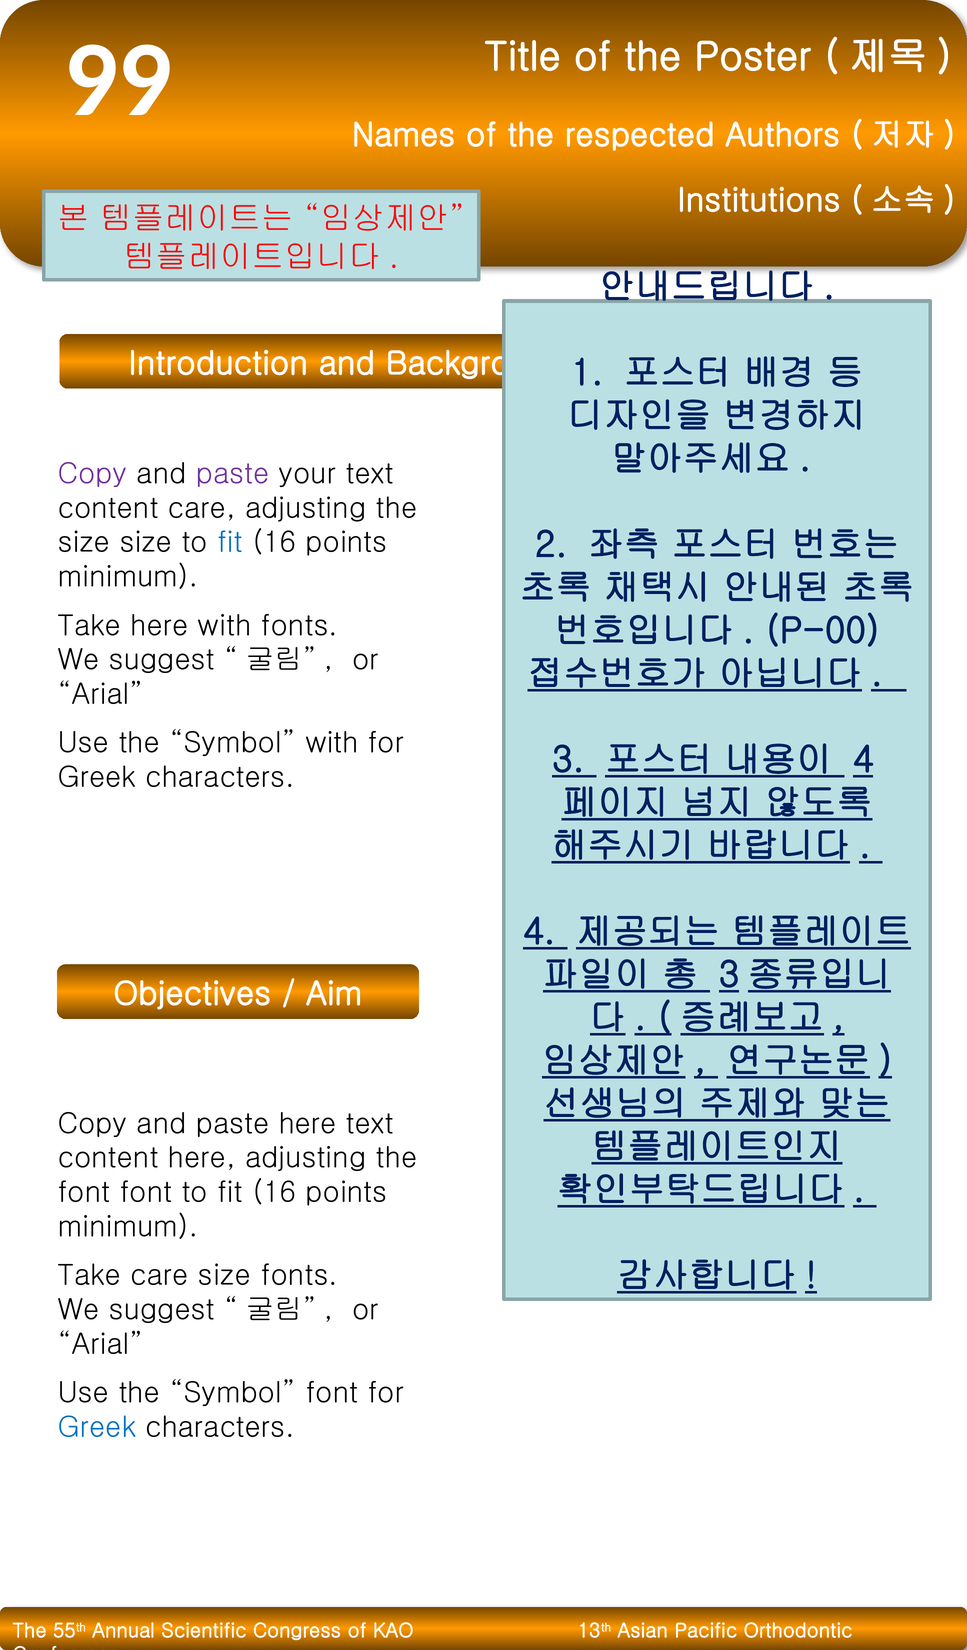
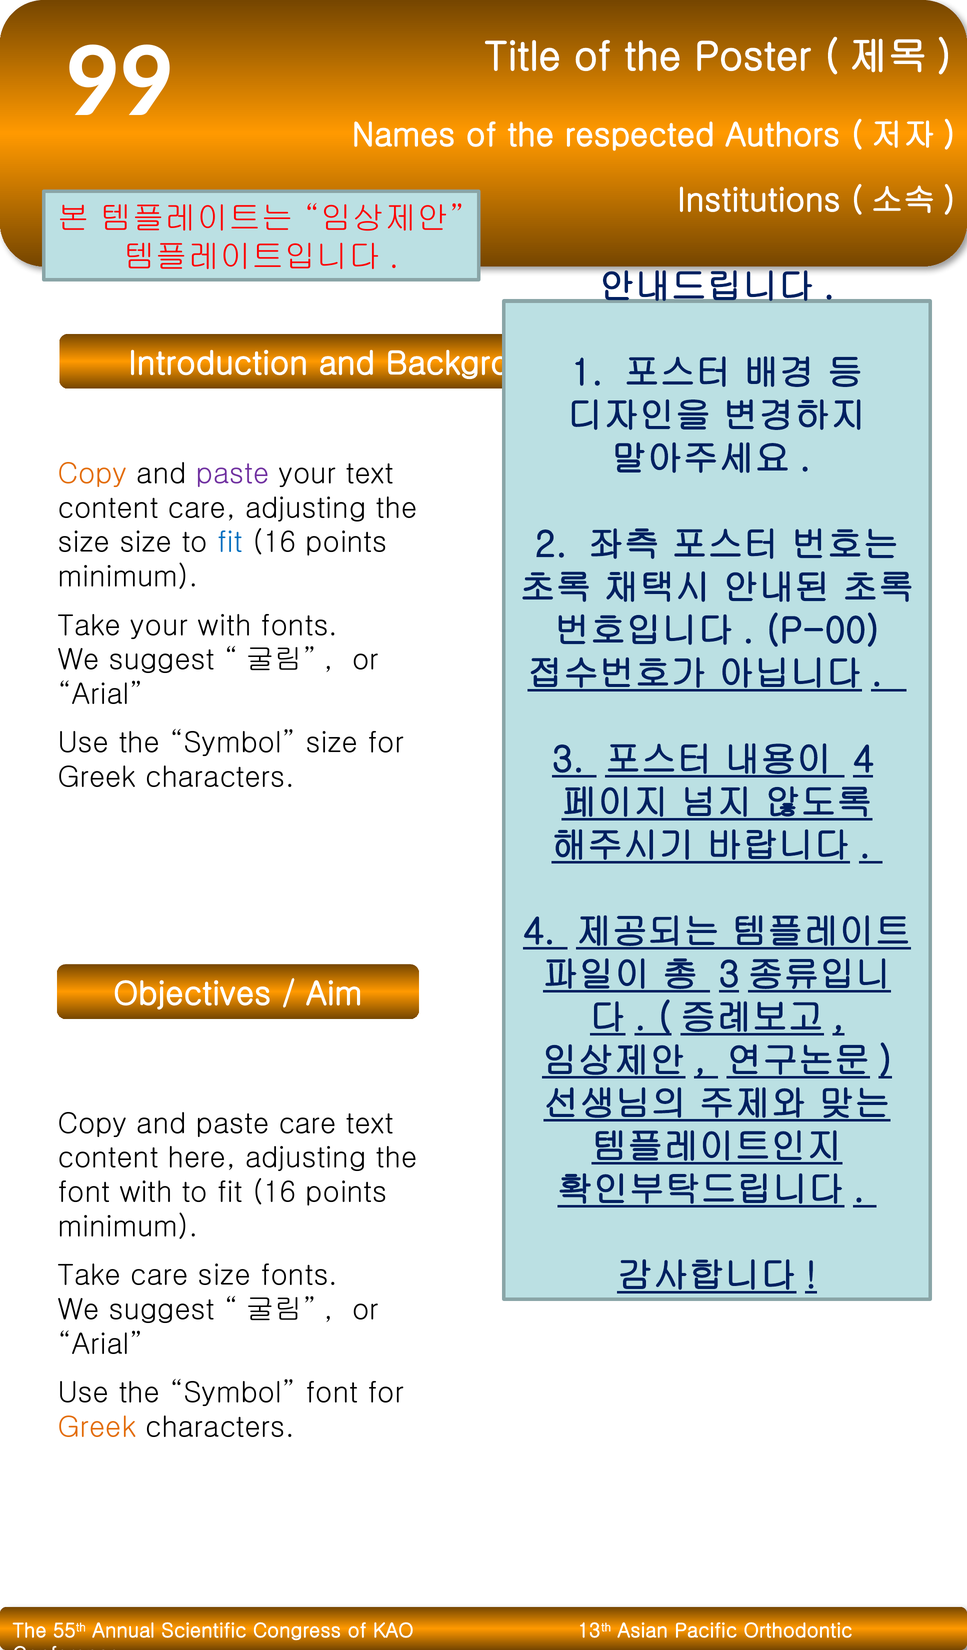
Copy colour: purple -> orange (92, 474)
Take here: here -> your (159, 626)
Symbol with: with -> size (332, 743)
paste here: here -> care (308, 1124)
font font: font -> with (146, 1192)
Greek colour: blue -> orange (97, 1427)
